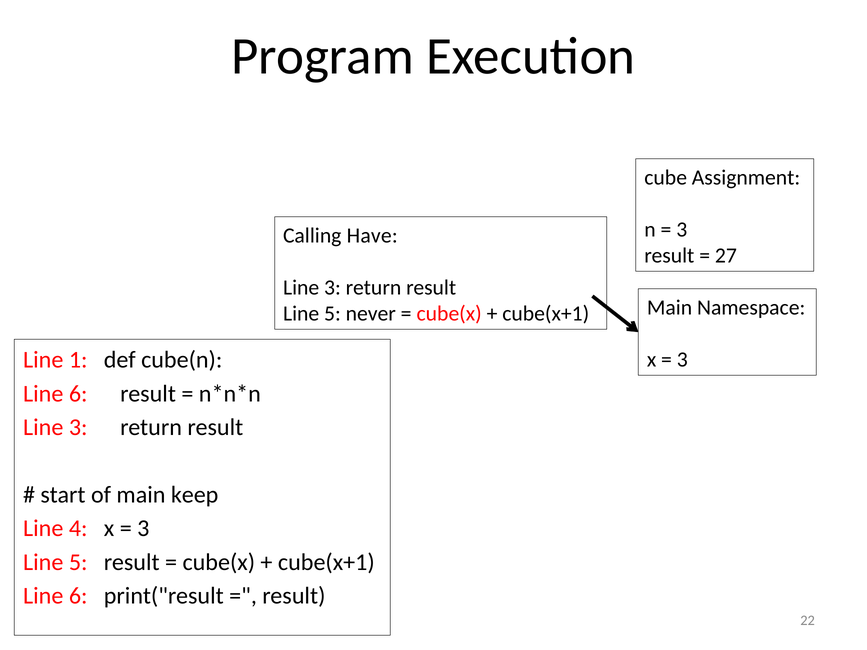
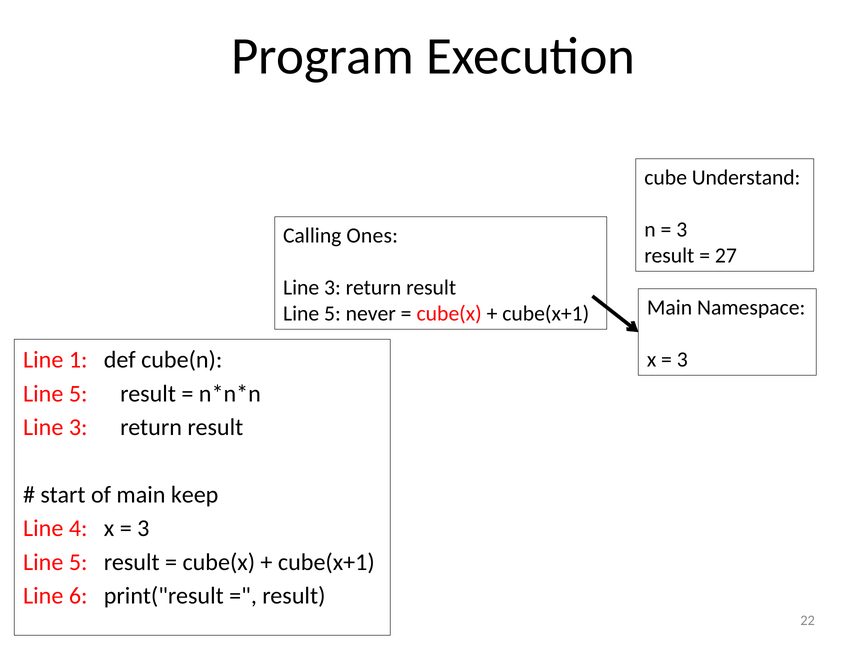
Assignment: Assignment -> Understand (746, 178)
Have: Have -> Ones (372, 236)
6: 6 -> 5 (78, 394)
